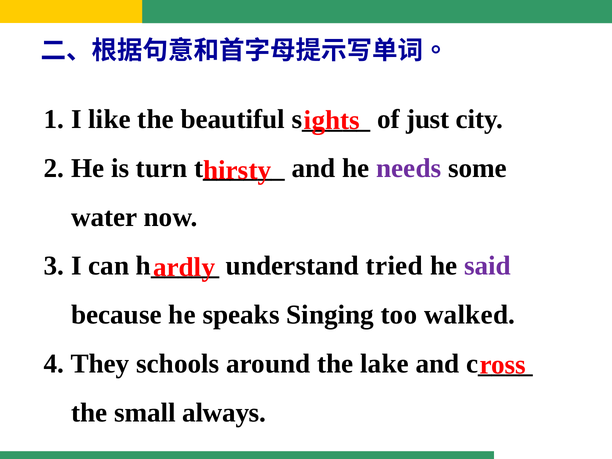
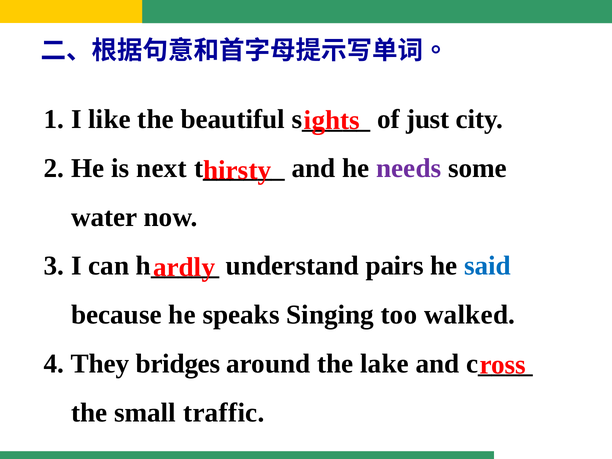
turn: turn -> next (162, 168)
tried: tried -> pairs (395, 266)
said colour: purple -> blue (488, 266)
schools: schools -> bridges (178, 364)
always: always -> traffic (224, 413)
